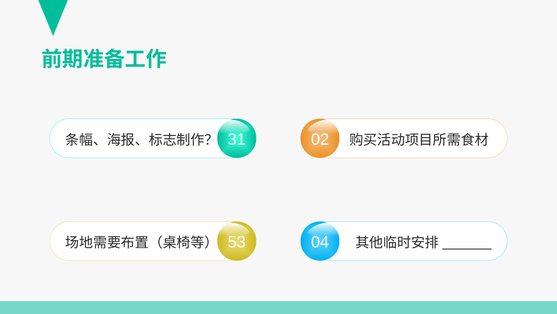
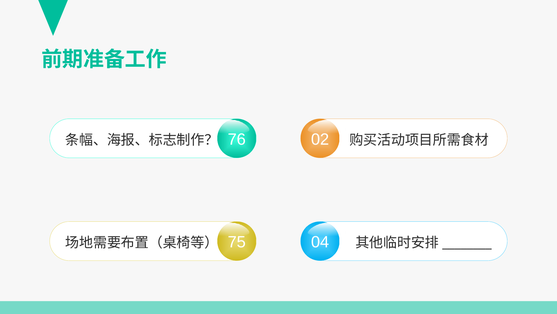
31: 31 -> 76 (237, 139)
53: 53 -> 75 (237, 242)
